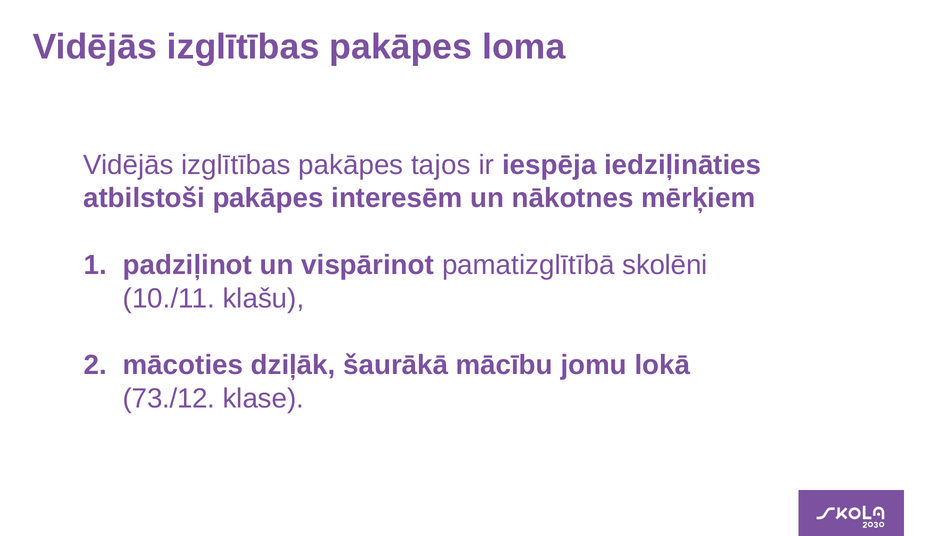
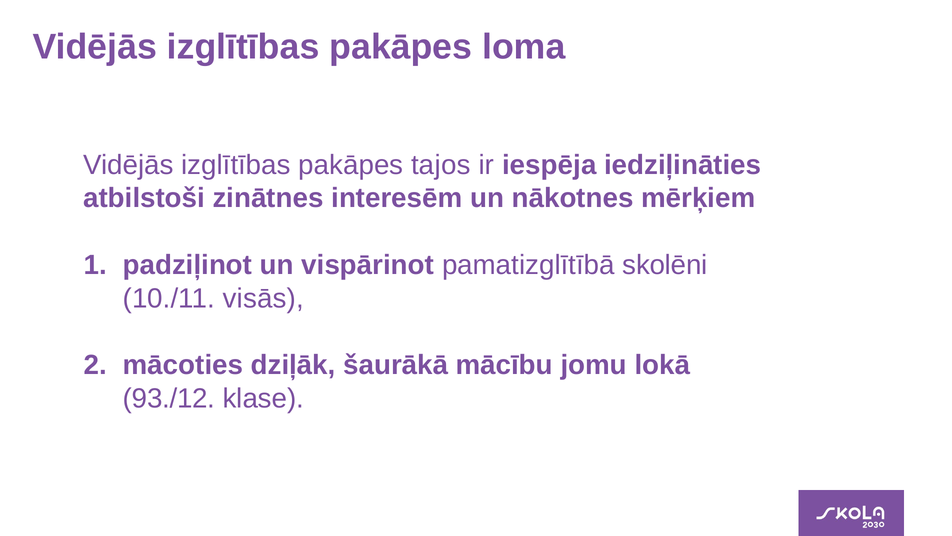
atbilstoši pakāpes: pakāpes -> zinātnes (268, 198)
klašu: klašu -> visās (263, 298)
73./12: 73./12 -> 93./12 (169, 398)
